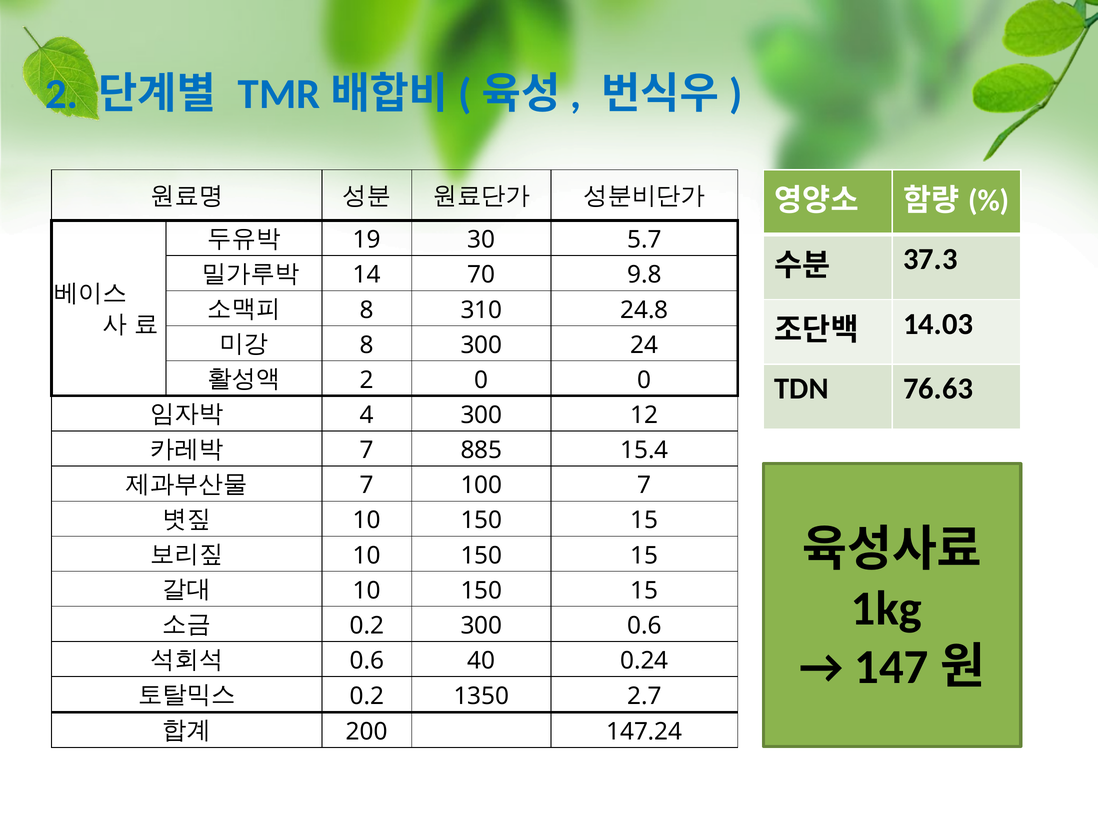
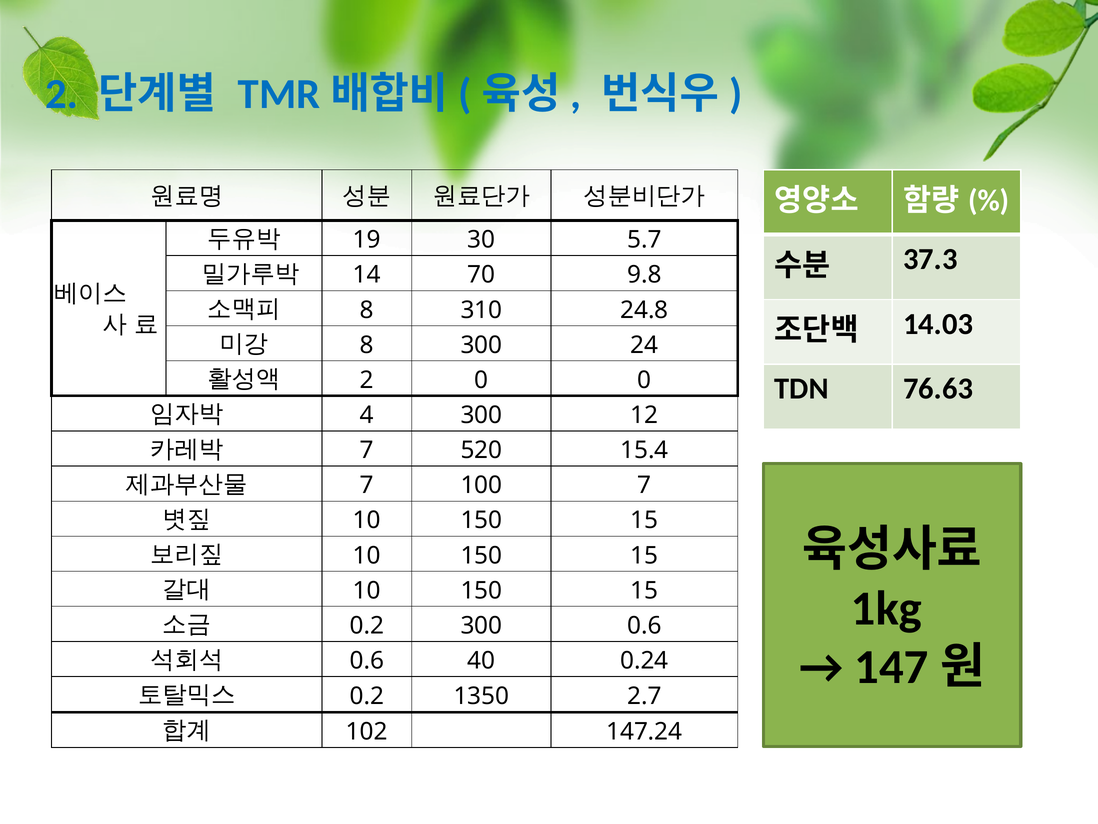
885: 885 -> 520 (481, 450)
200: 200 -> 102 (367, 731)
